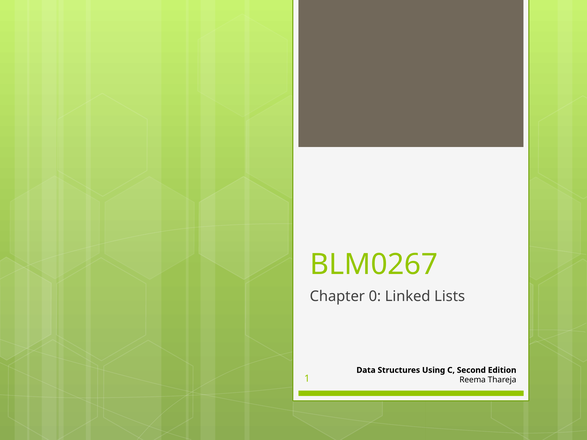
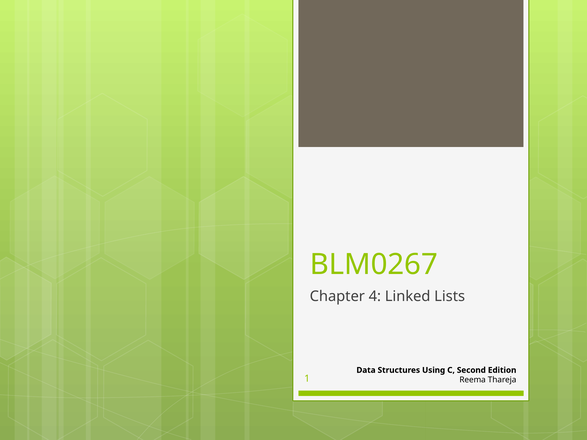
0: 0 -> 4 (375, 297)
